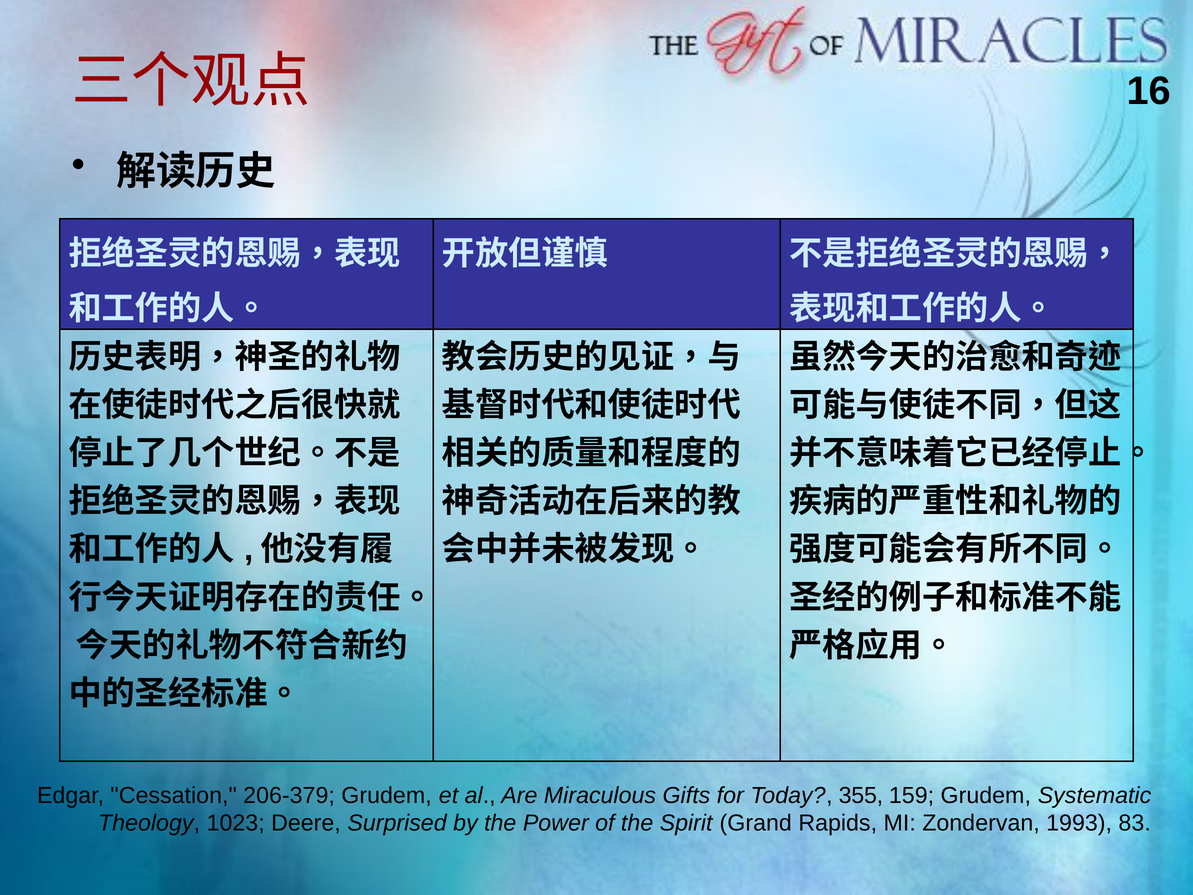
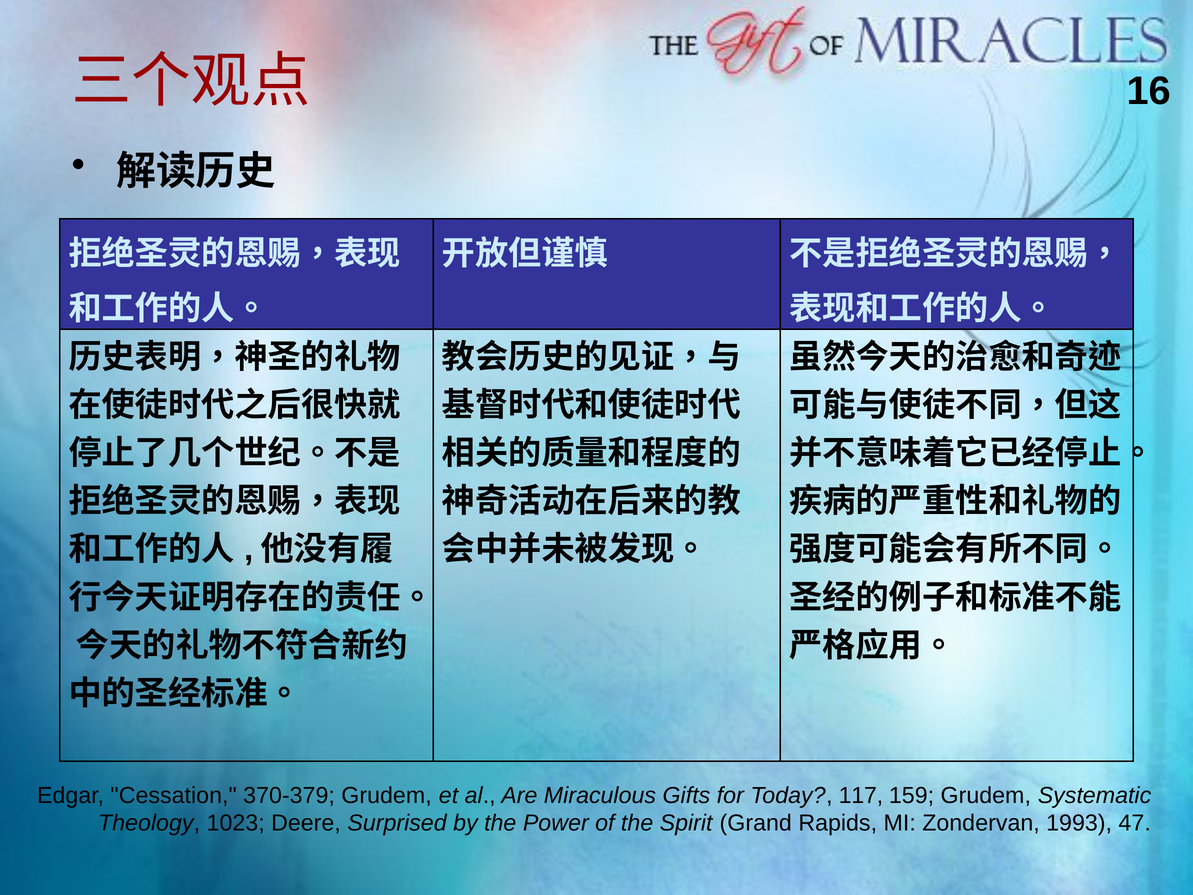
206-379: 206-379 -> 370-379 (289, 795)
355: 355 -> 117 (861, 795)
83: 83 -> 47 (1135, 823)
